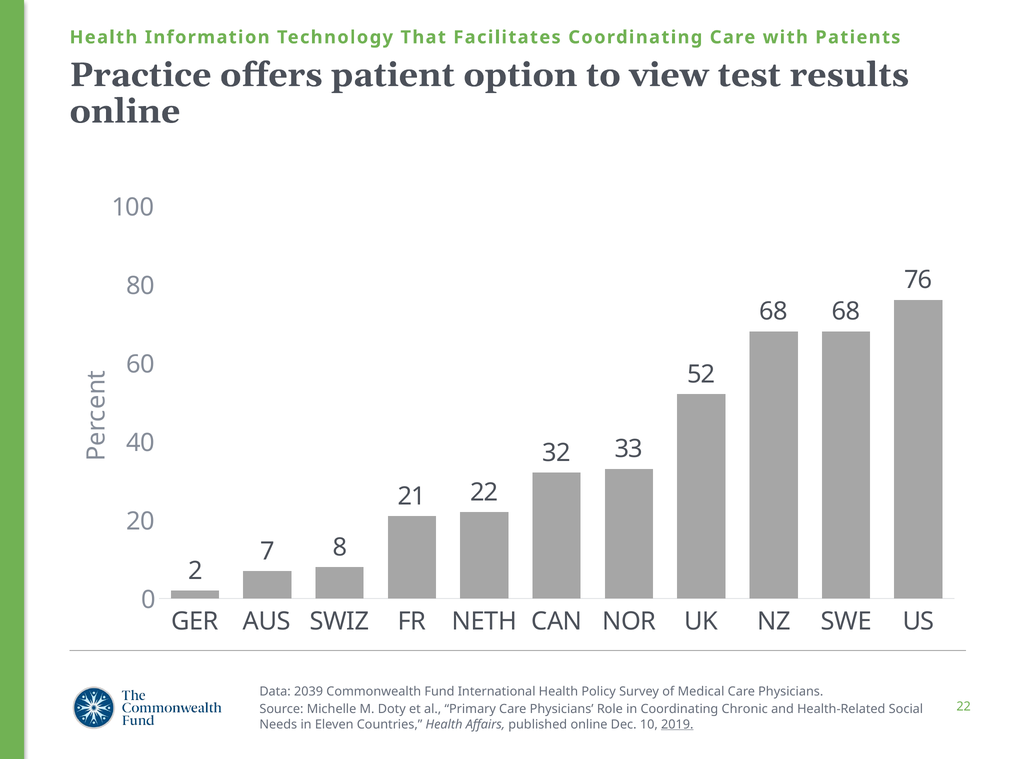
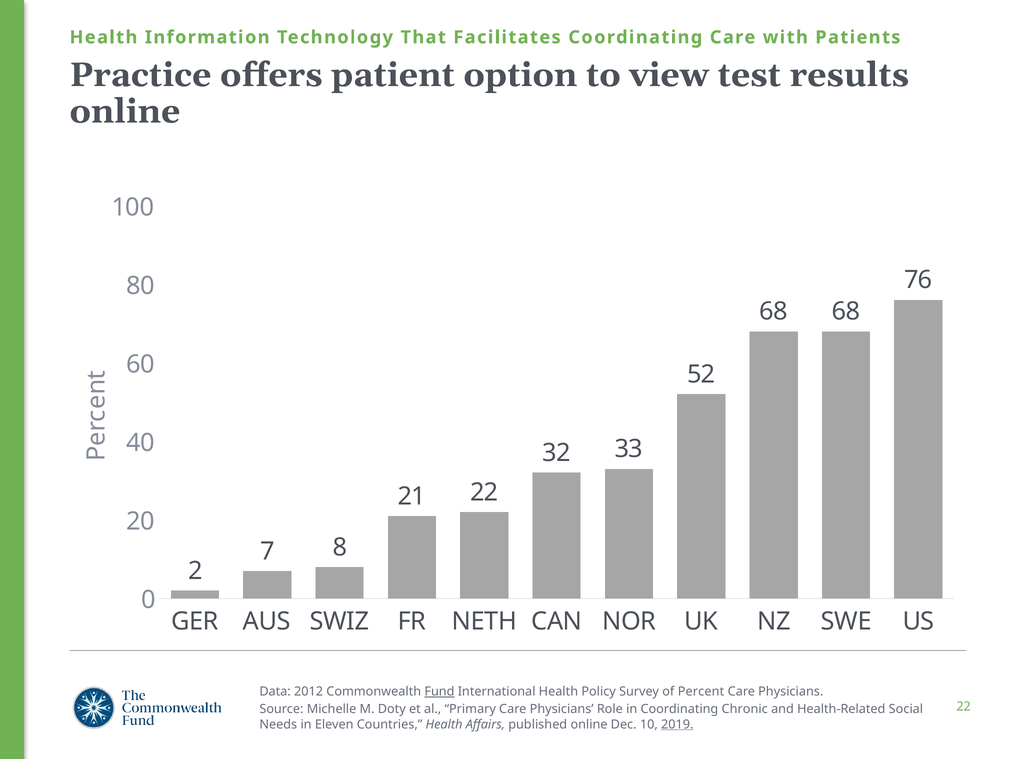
2039: 2039 -> 2012 (309, 692)
Fund underline: none -> present (439, 692)
Medical: Medical -> Percent (701, 692)
